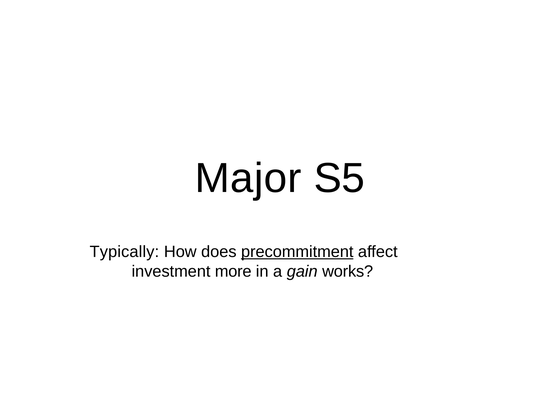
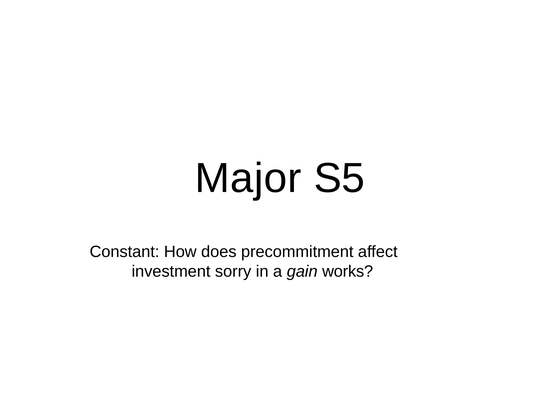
Typically: Typically -> Constant (125, 252)
precommitment underline: present -> none (297, 252)
more: more -> sorry (233, 271)
